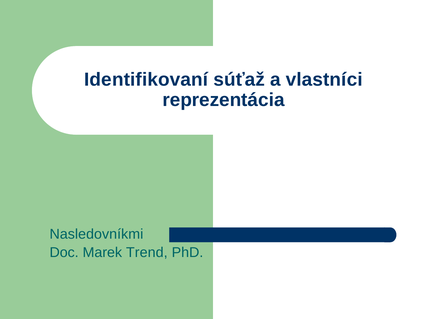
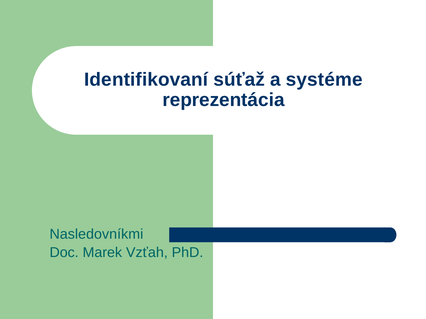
vlastníci: vlastníci -> systéme (324, 80)
Trend: Trend -> Vzťah (147, 253)
